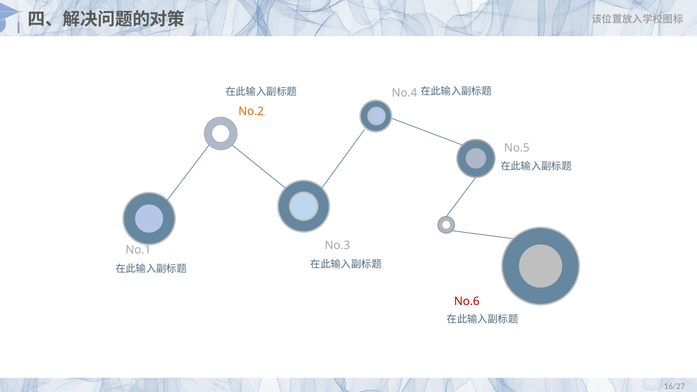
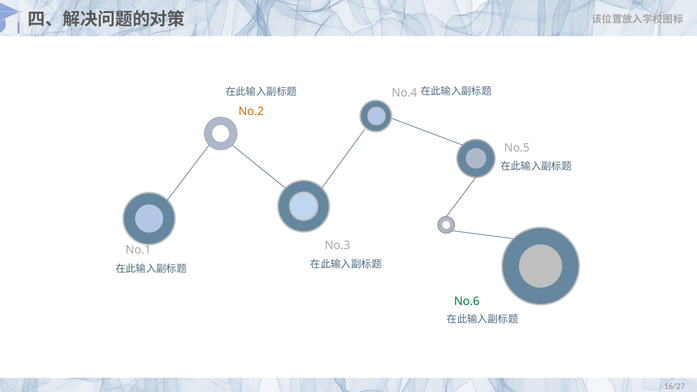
No.6 colour: red -> green (467, 301)
